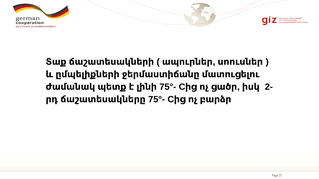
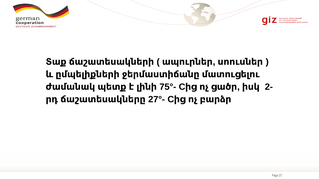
75°-: 75°- -> 27°- (157, 100)
